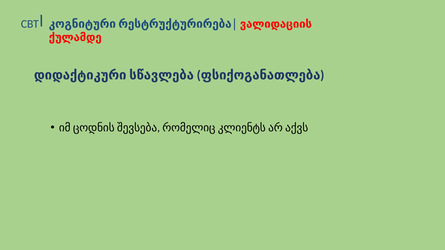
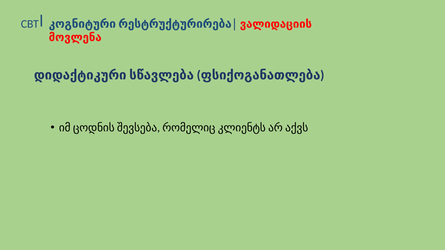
ქულამდე: ქულამდე -> მოვლენა (75, 38)
